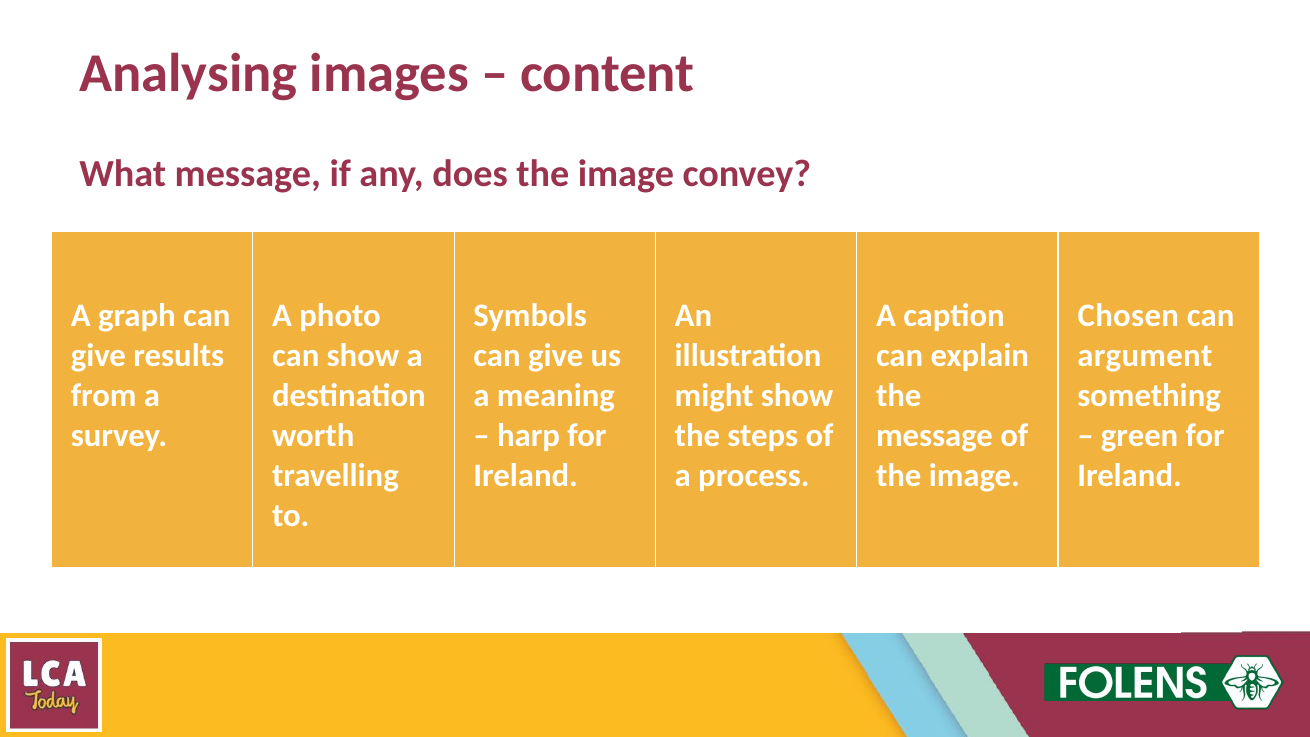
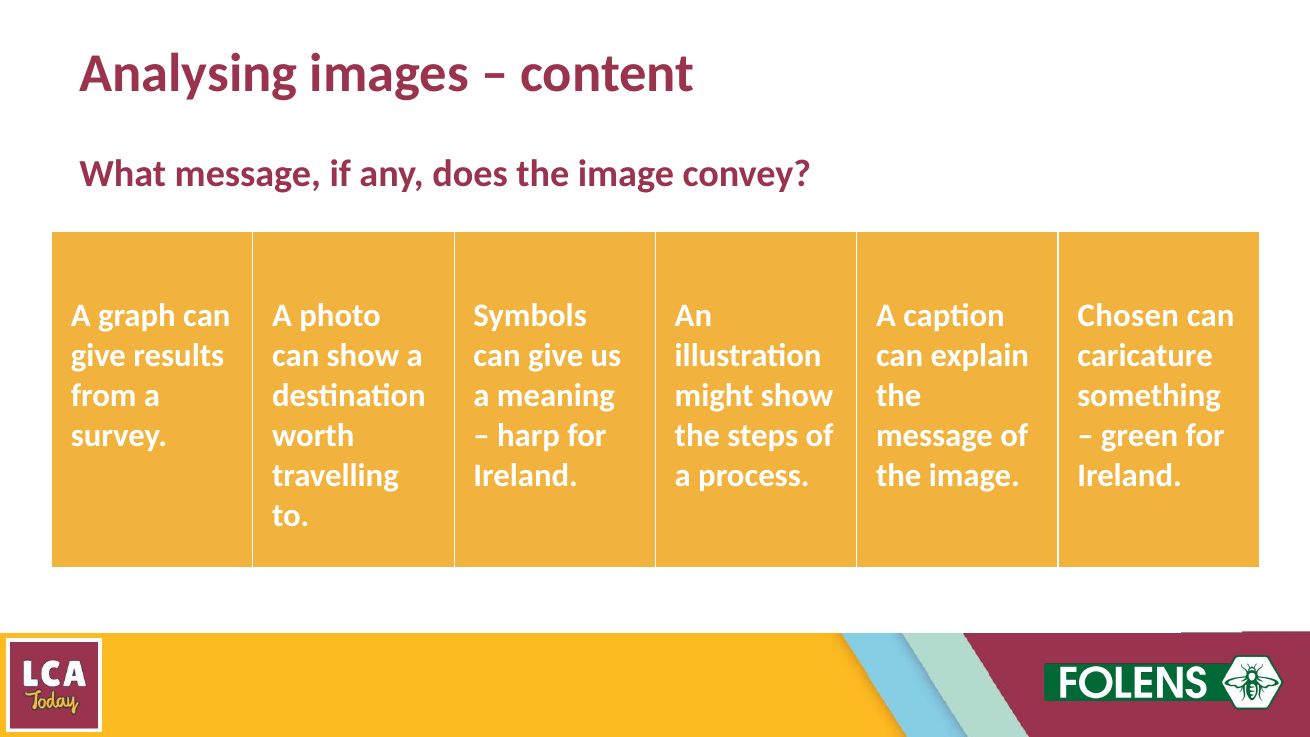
argument: argument -> caricature (1145, 355)
